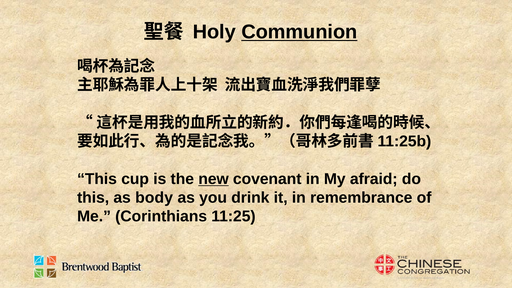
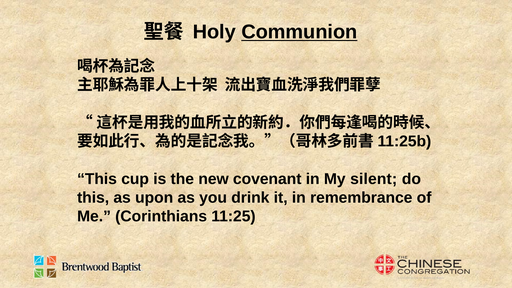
new underline: present -> none (214, 179)
afraid: afraid -> silent (374, 179)
body: body -> upon (154, 198)
